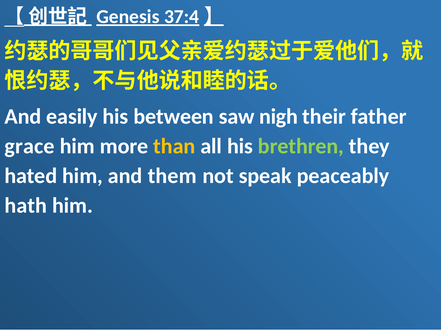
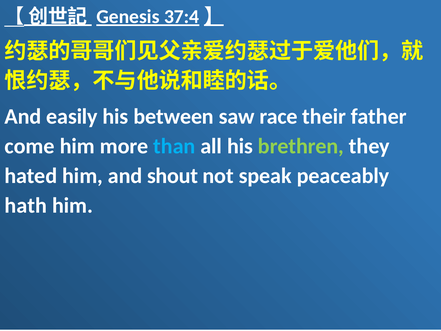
nigh: nigh -> race (279, 117)
grace: grace -> come (30, 146)
than colour: yellow -> light blue (174, 146)
them: them -> shout (173, 176)
